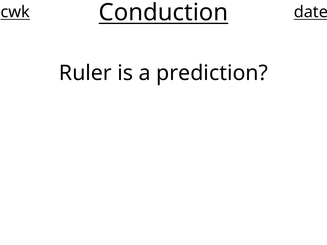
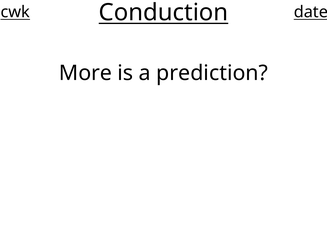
Ruler: Ruler -> More (85, 73)
